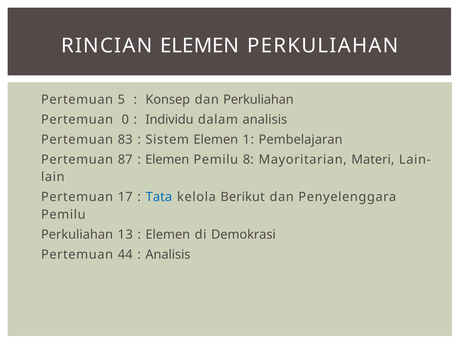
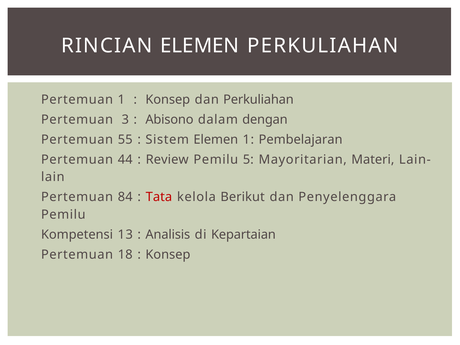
Pertemuan 5: 5 -> 1 (121, 99)
0: 0 -> 3 (125, 120)
Individu: Individu -> Abisono (169, 120)
dalam analisis: analisis -> dengan (265, 120)
83: 83 -> 55 (125, 140)
87: 87 -> 44 (125, 160)
Elemen: Elemen -> Review (167, 160)
8: 8 -> 5 (248, 160)
17: 17 -> 84 (125, 197)
Tata colour: blue -> red (159, 197)
Perkuliahan: Perkuliahan -> Kompetensi (77, 235)
Elemen: Elemen -> Analisis (168, 235)
Demokrasi: Demokrasi -> Kepartaian (243, 235)
44: 44 -> 18 (125, 255)
Analisis: Analisis -> Konsep (168, 255)
